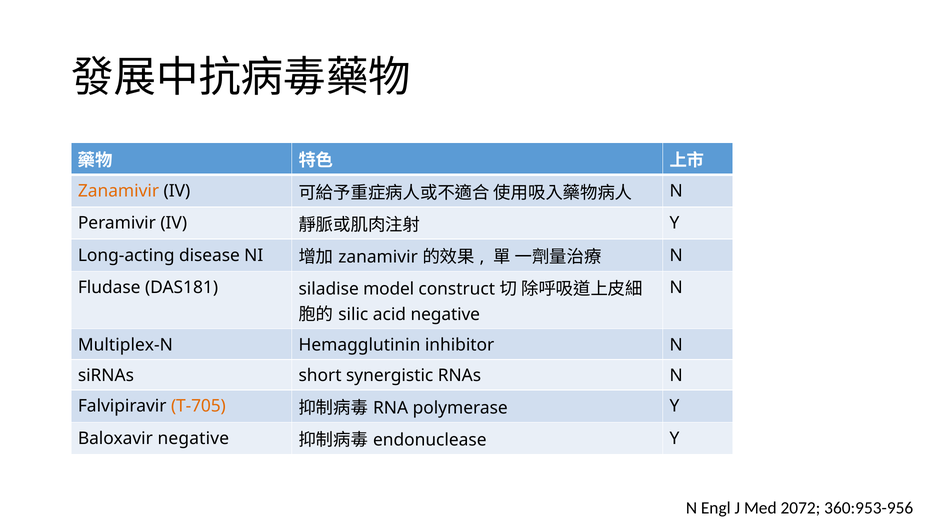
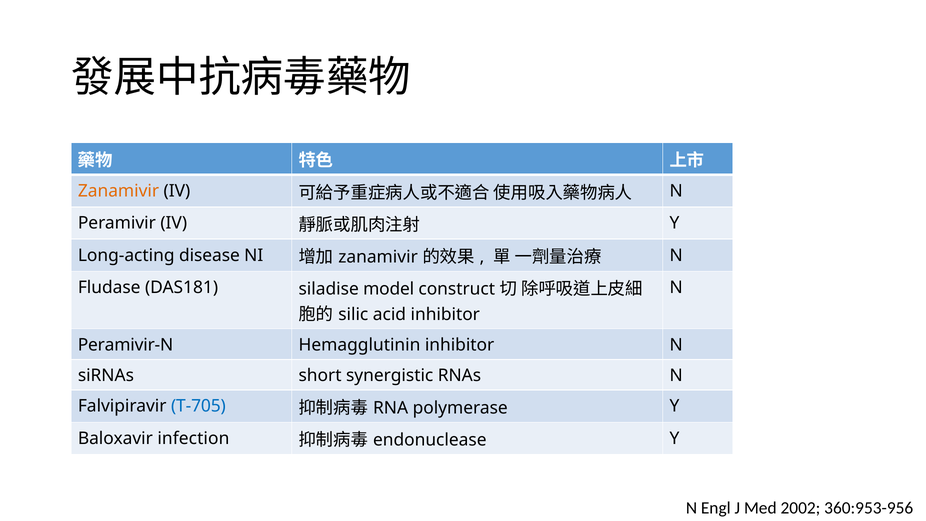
acid negative: negative -> inhibitor (445, 314)
Multiplex-N: Multiplex-N -> Peramivir-N (126, 345)
T-705 colour: orange -> blue (198, 406)
Baloxavir negative: negative -> infection (193, 438)
2072: 2072 -> 2002 (800, 508)
